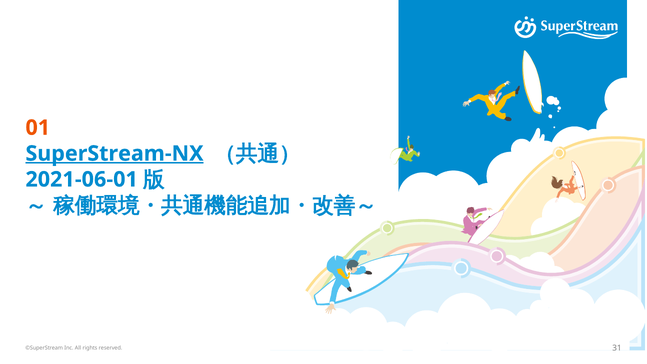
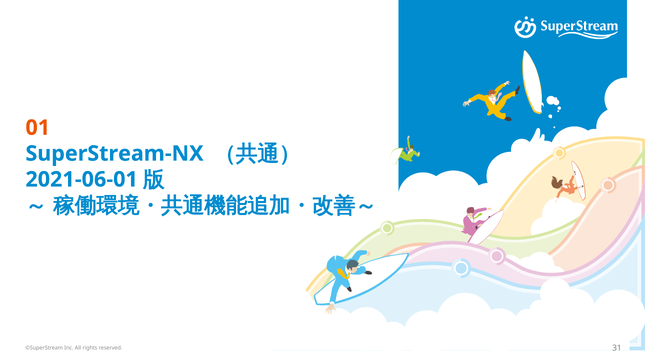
SuperStream-NX underline: present -> none (115, 154)
